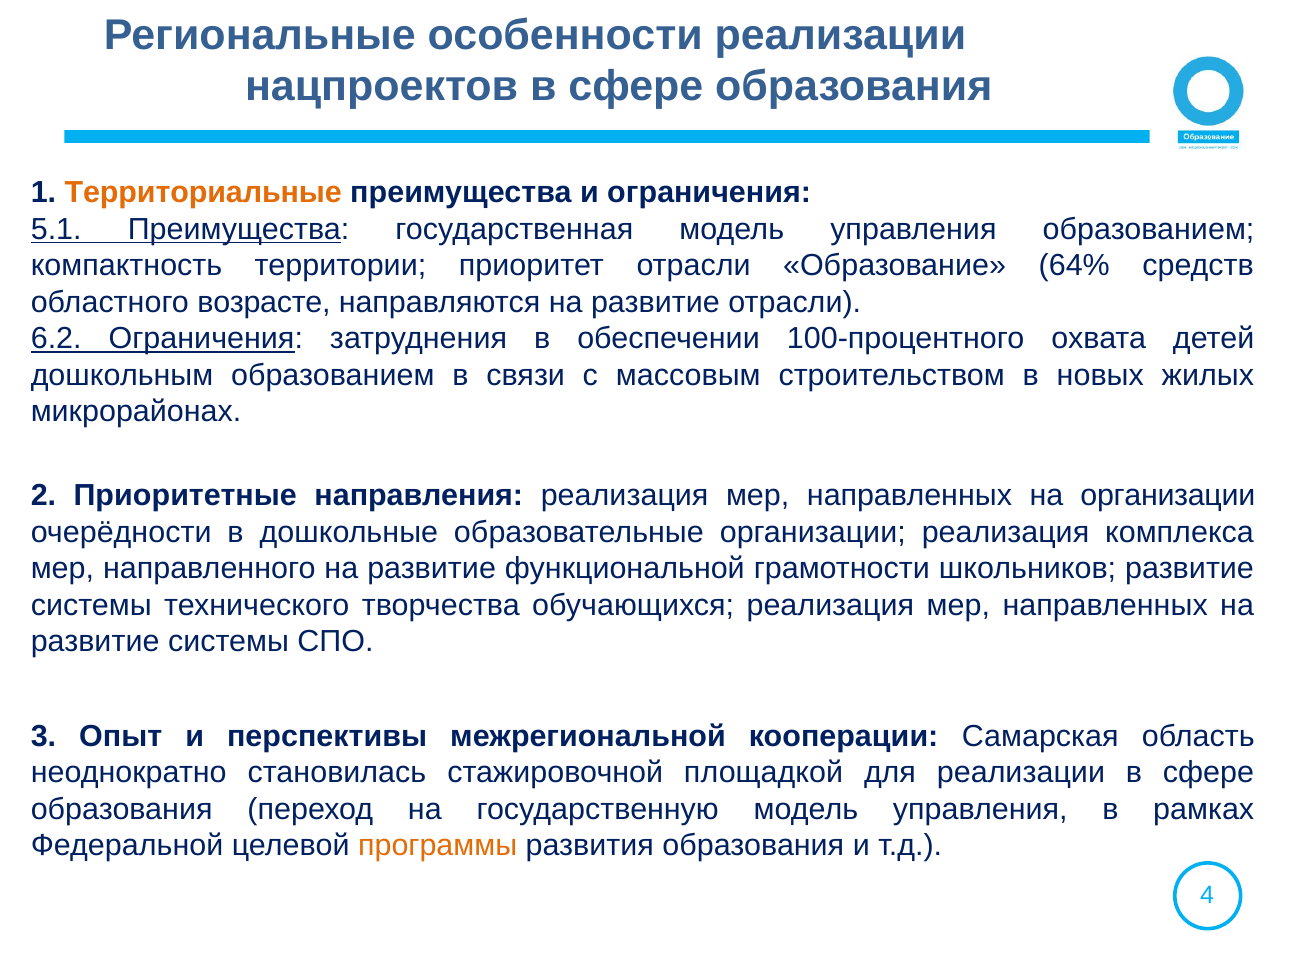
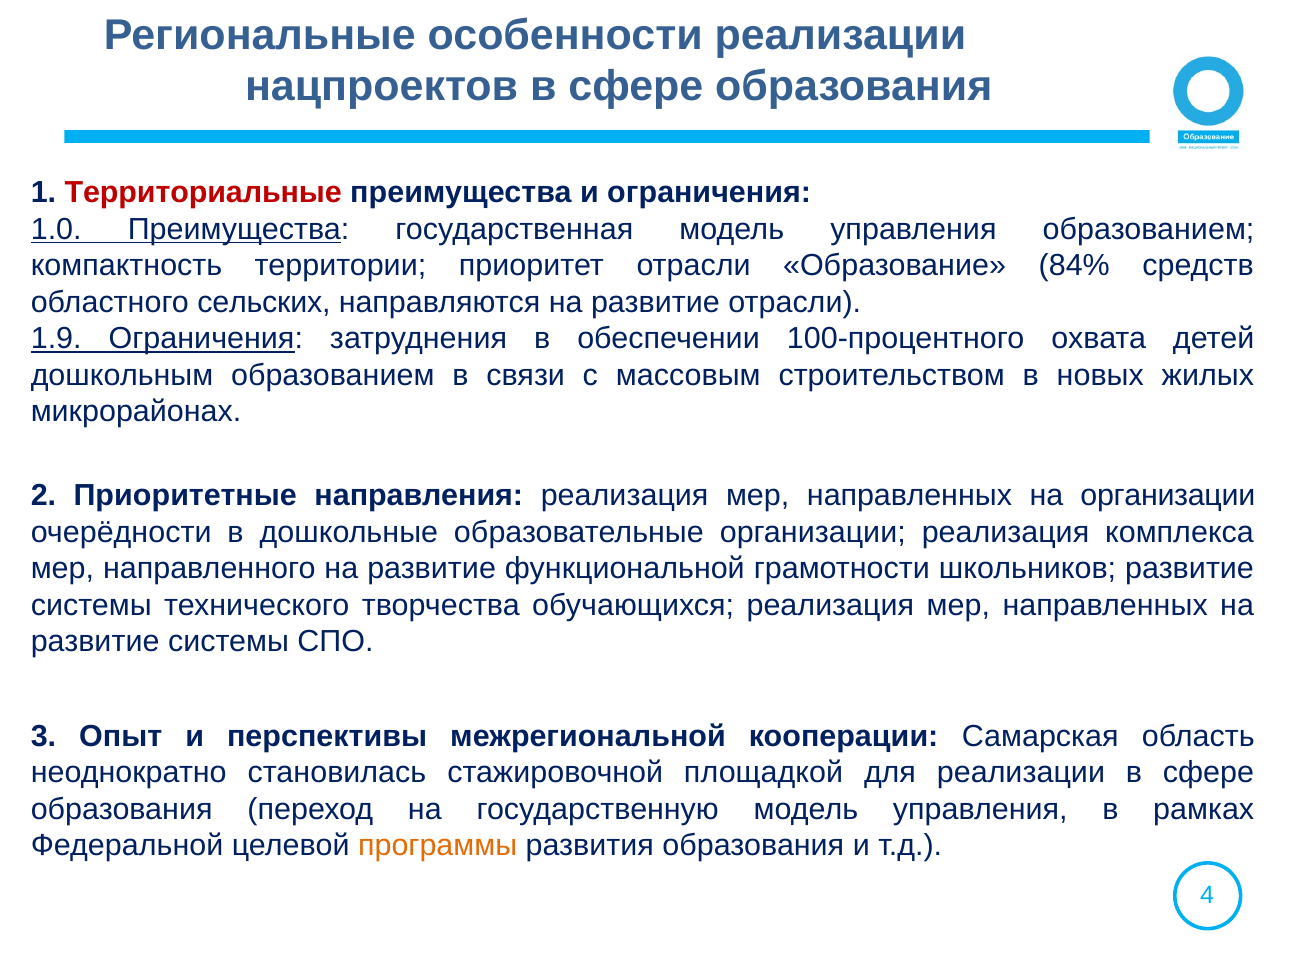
Территориальные colour: orange -> red (203, 193)
5.1: 5.1 -> 1.0 (56, 229)
64%: 64% -> 84% (1074, 266)
возрасте: возрасте -> сельских (264, 302)
6.2: 6.2 -> 1.9 (56, 339)
